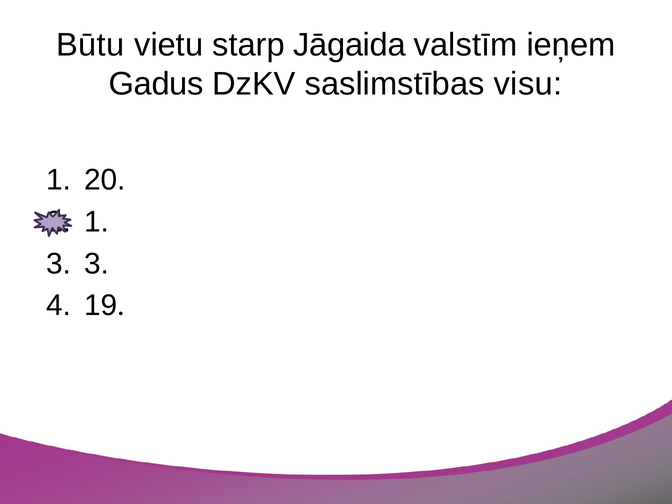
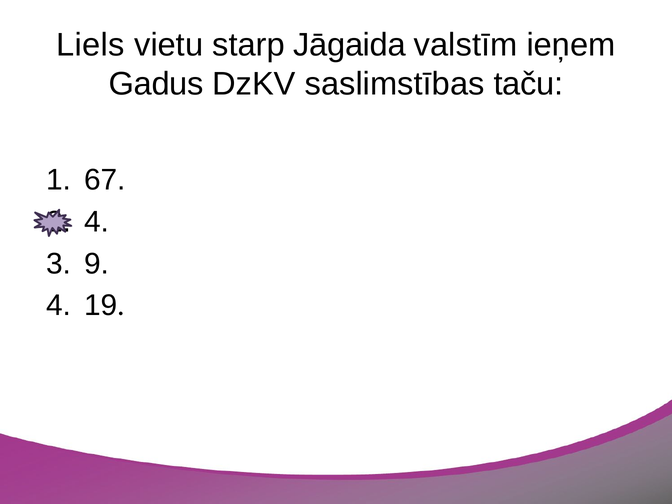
Būtu: Būtu -> Liels (90, 45)
visu: visu -> taču (528, 84)
20: 20 -> 67 (105, 180)
1: 1 -> 4 (97, 222)
3: 3 -> 9 (97, 264)
